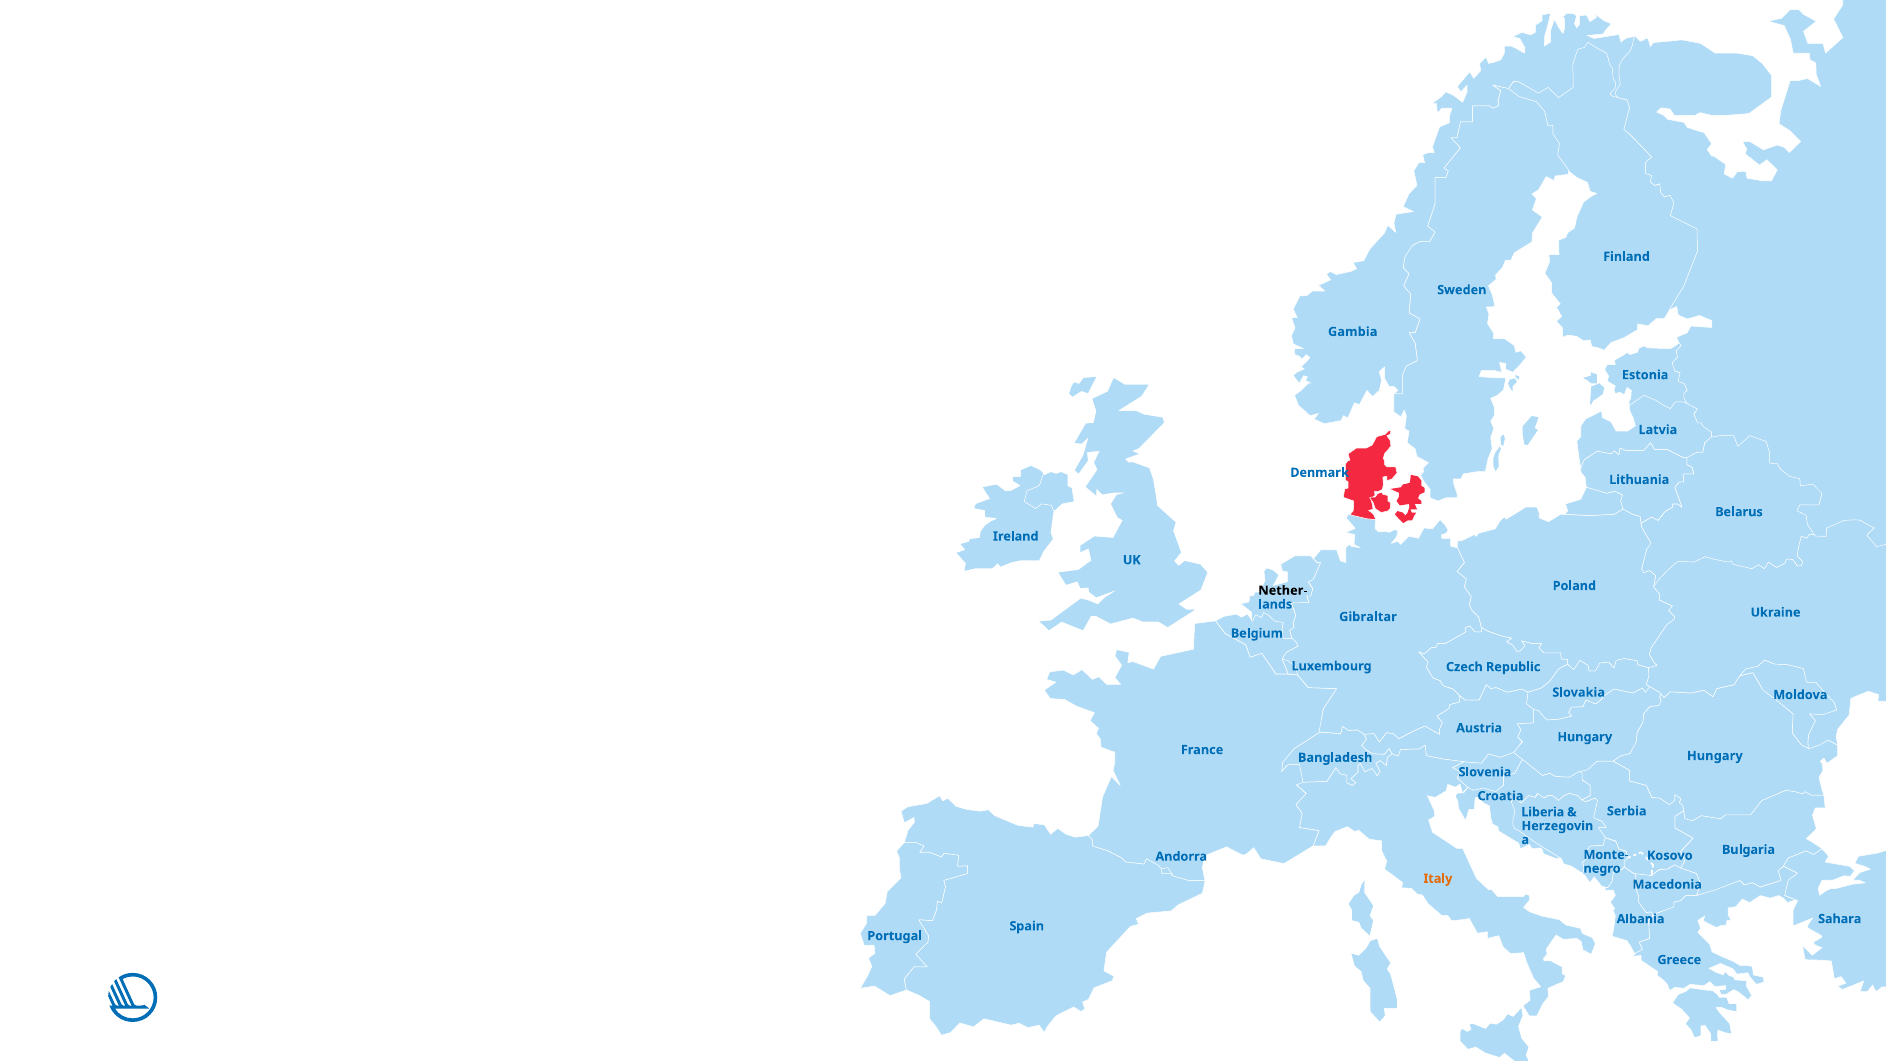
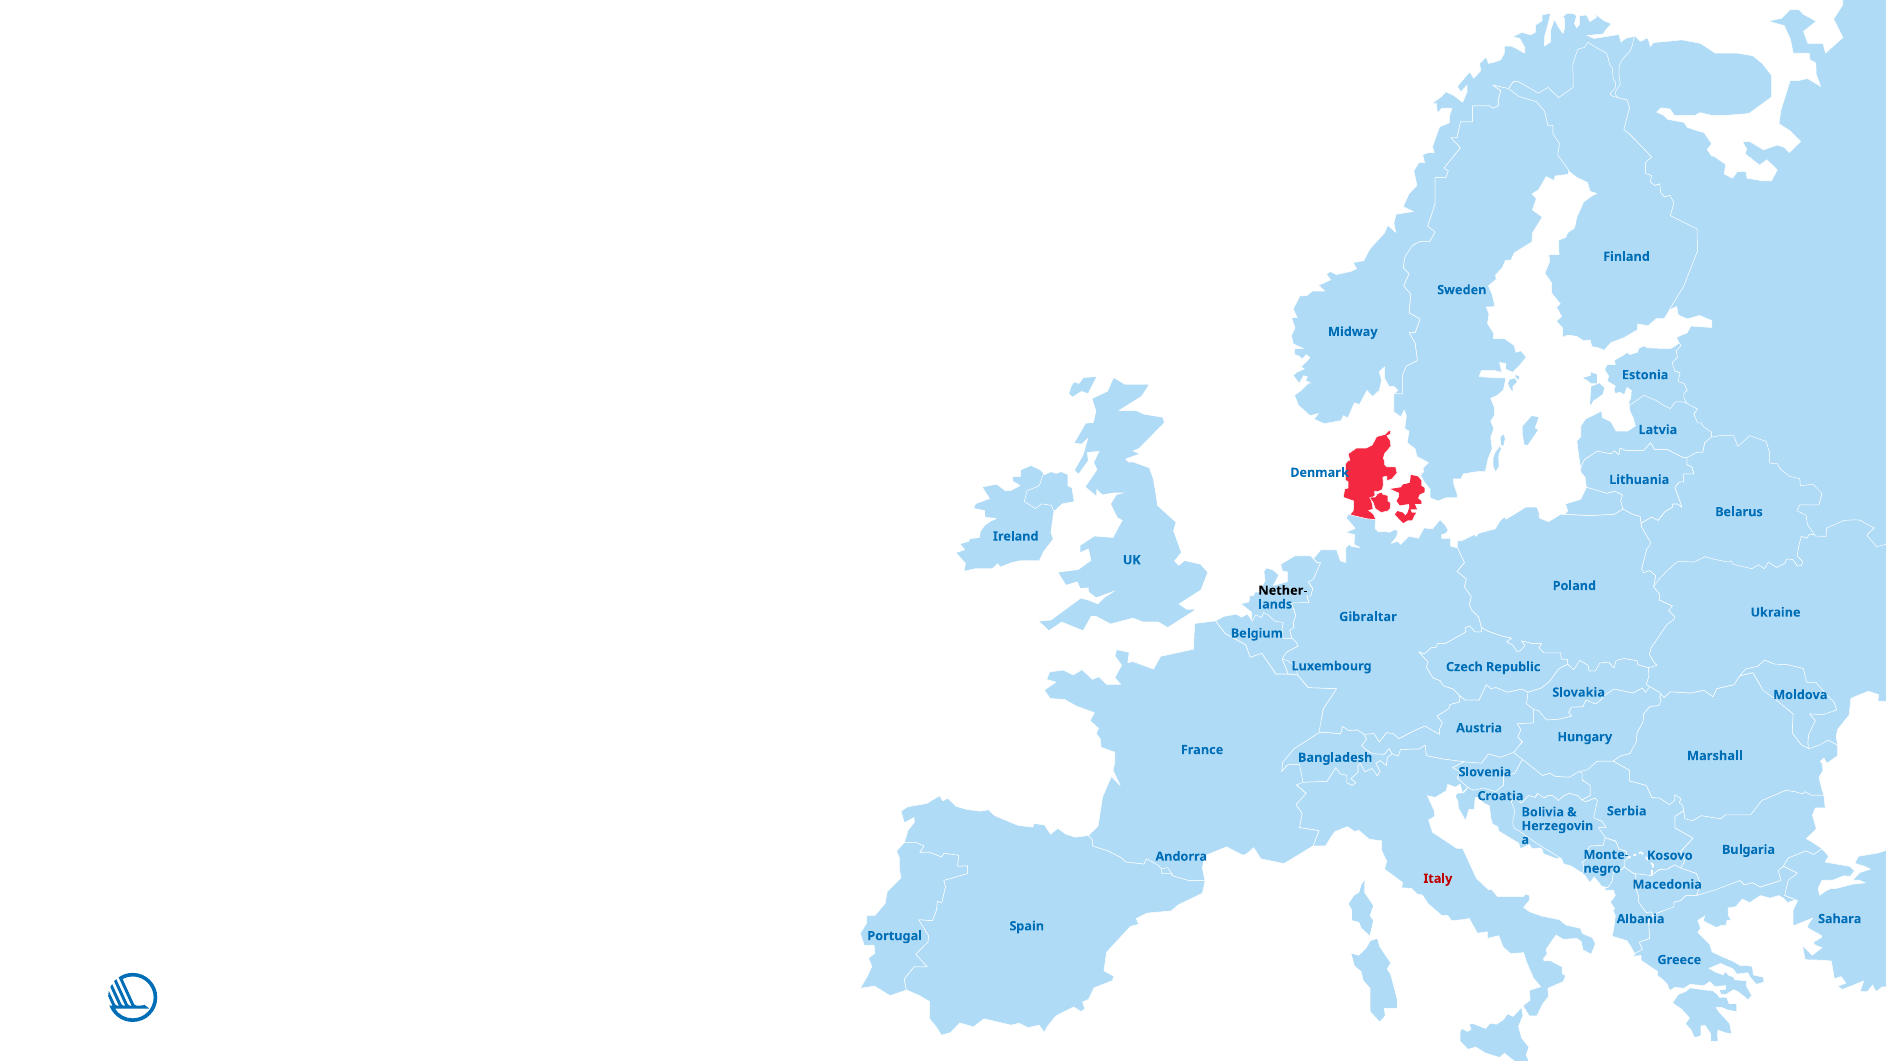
Gambia: Gambia -> Midway (1353, 332)
Hungary: Hungary -> Marshall (1715, 756)
Liberia: Liberia -> Bolivia (1543, 812)
Italy colour: orange -> red (1438, 878)
